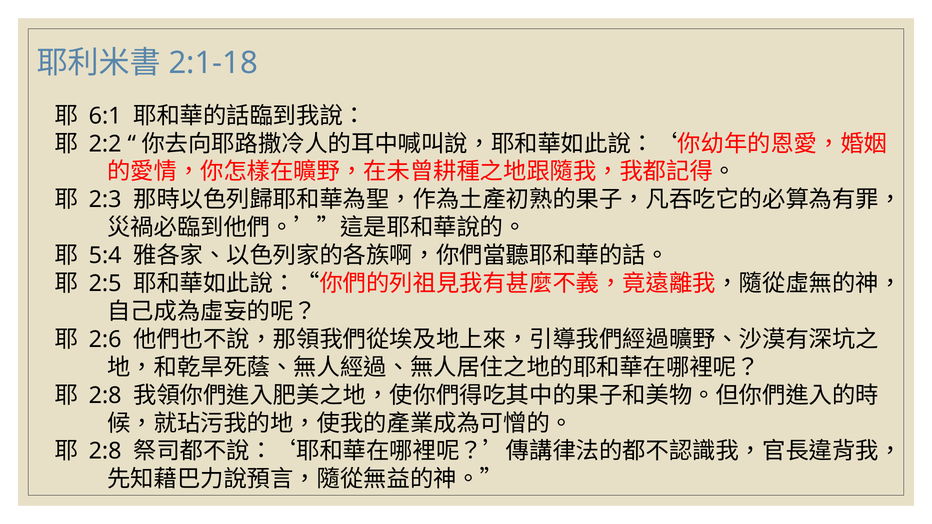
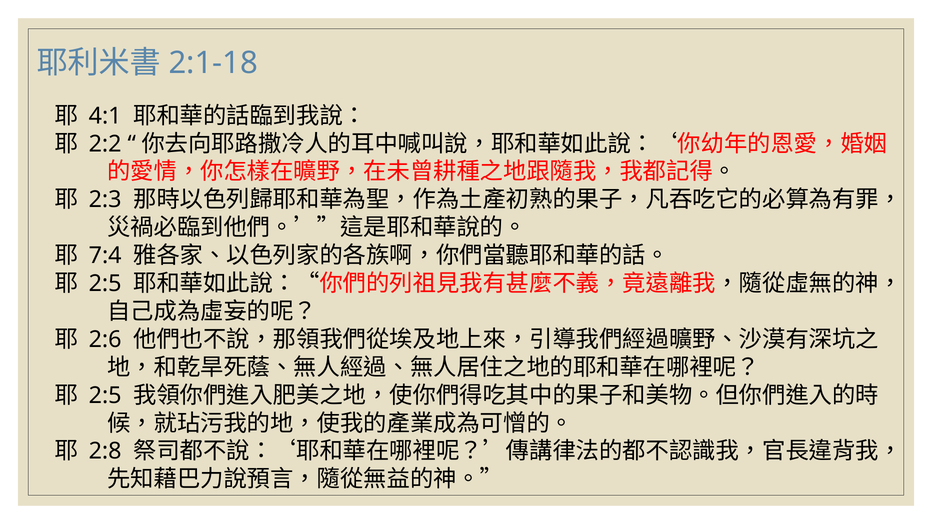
6:1: 6:1 -> 4:1 (105, 116)
5:4: 5:4 -> 7:4 (105, 256)
2:8: 2:8 -> 2:5 (105, 396)
